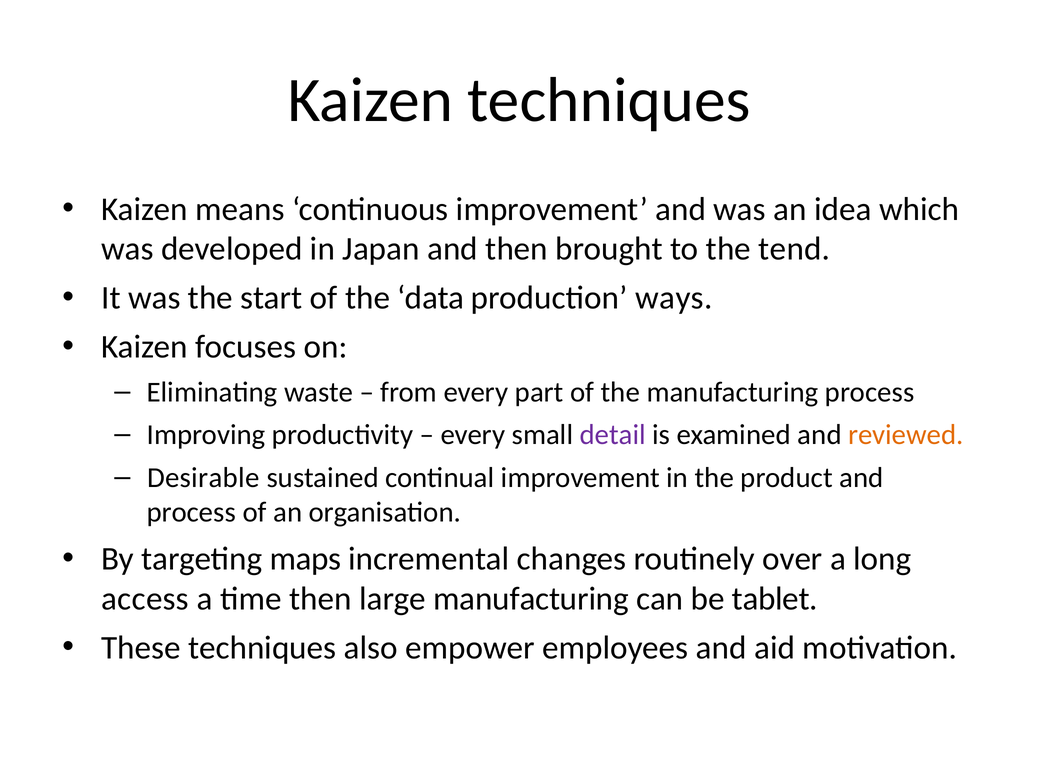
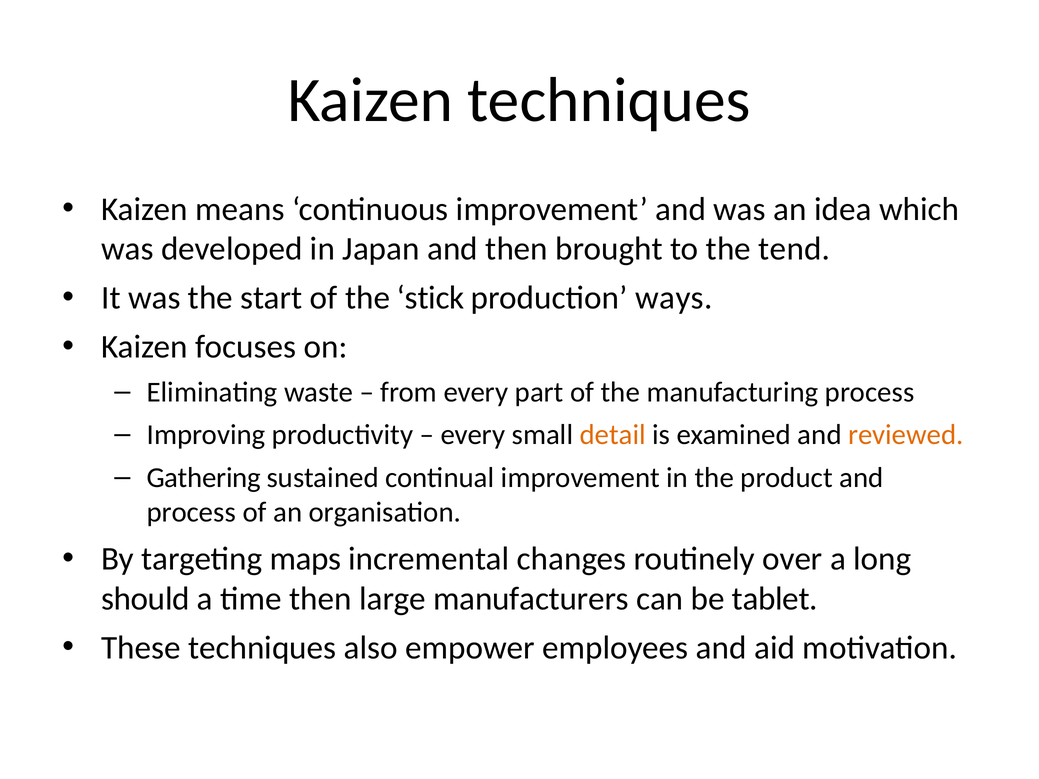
data: data -> stick (431, 298)
detail colour: purple -> orange (613, 435)
Desirable: Desirable -> Gathering (204, 478)
access: access -> should (145, 599)
large manufacturing: manufacturing -> manufacturers (531, 599)
